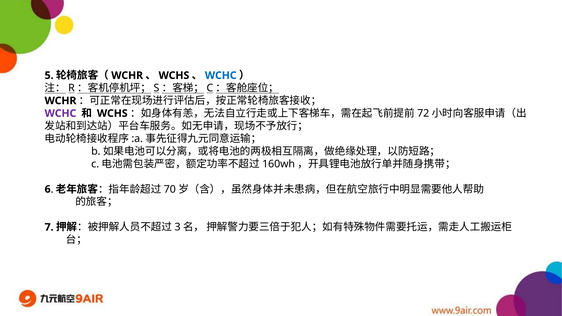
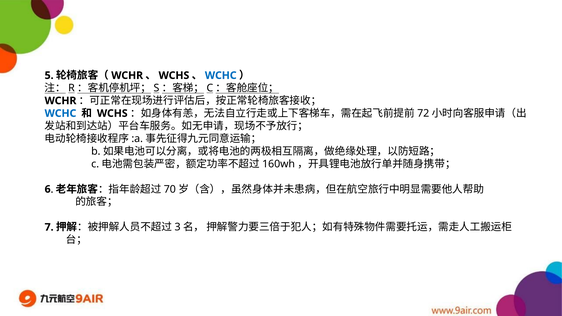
WCHC colour: purple -> blue (60, 113)
